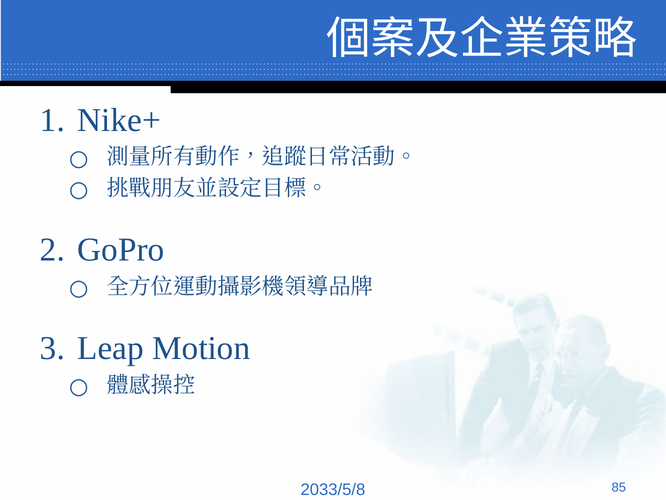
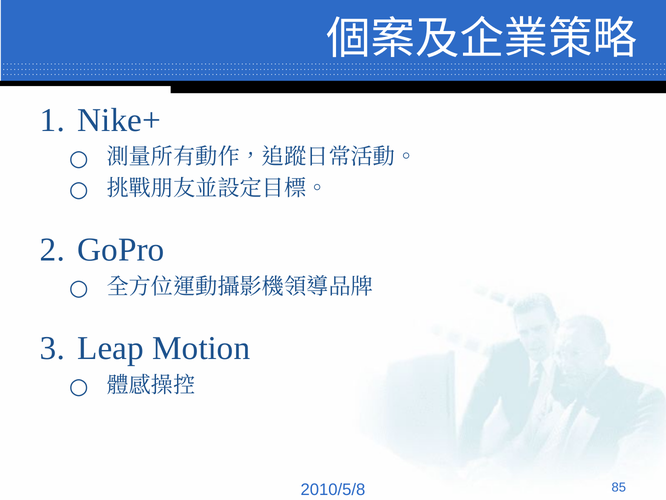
2033/5/8: 2033/5/8 -> 2010/5/8 (333, 489)
